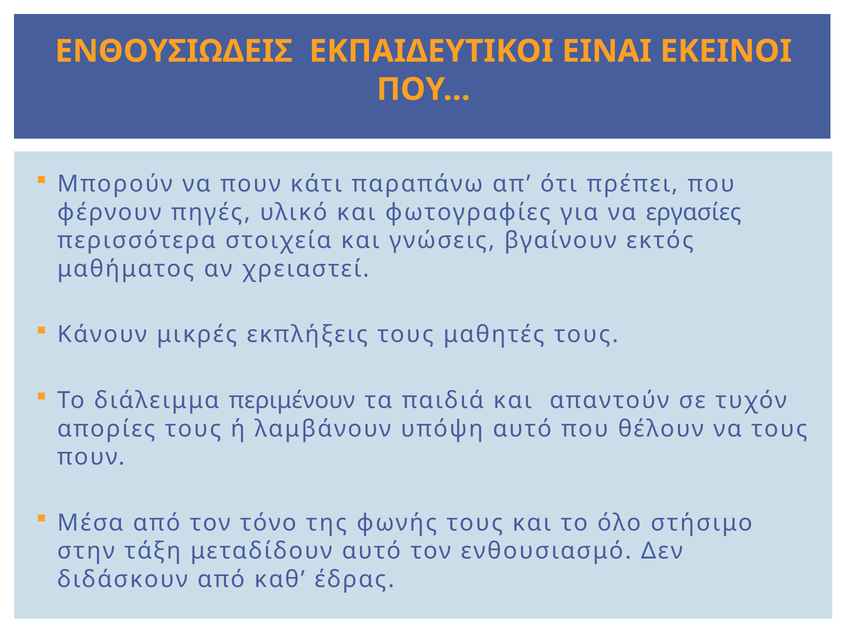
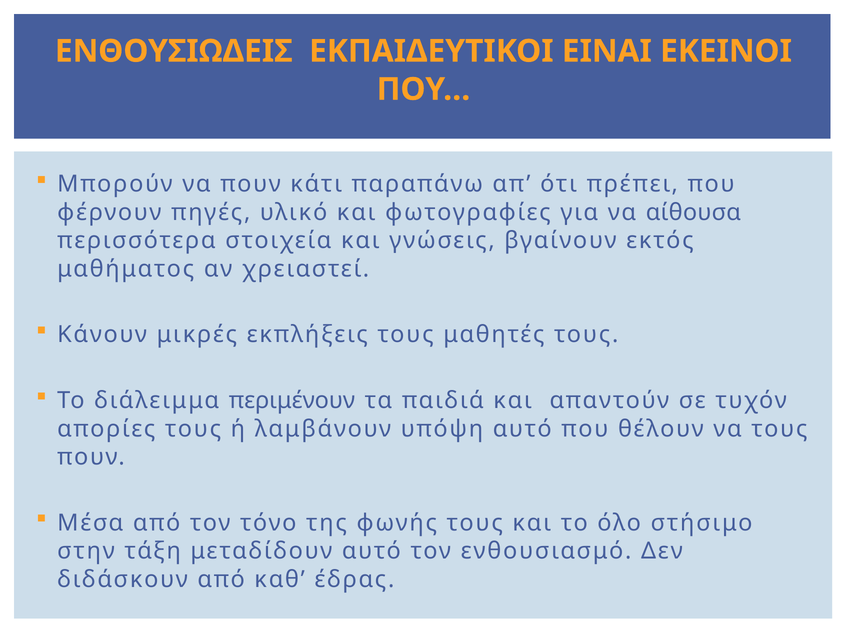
εργασίες: εργασίες -> αίθουσα (693, 212)
